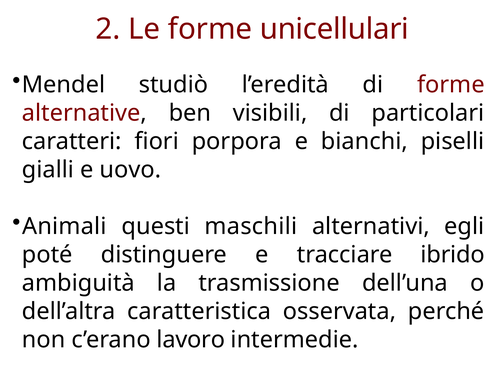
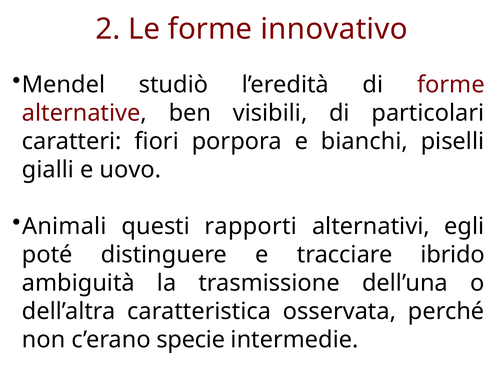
unicellulari: unicellulari -> innovativo (334, 29)
maschili: maschili -> rapporti (251, 226)
lavoro: lavoro -> specie (191, 340)
